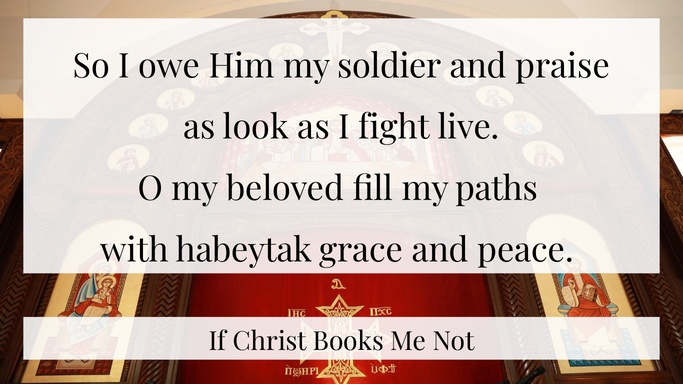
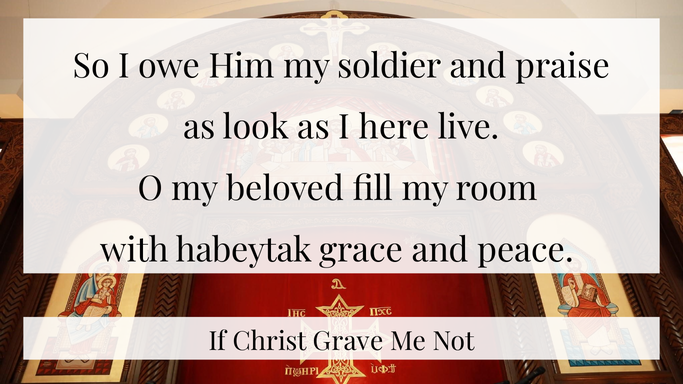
fight: fight -> here (394, 128)
paths: paths -> room (497, 189)
Books: Books -> Grave (348, 342)
